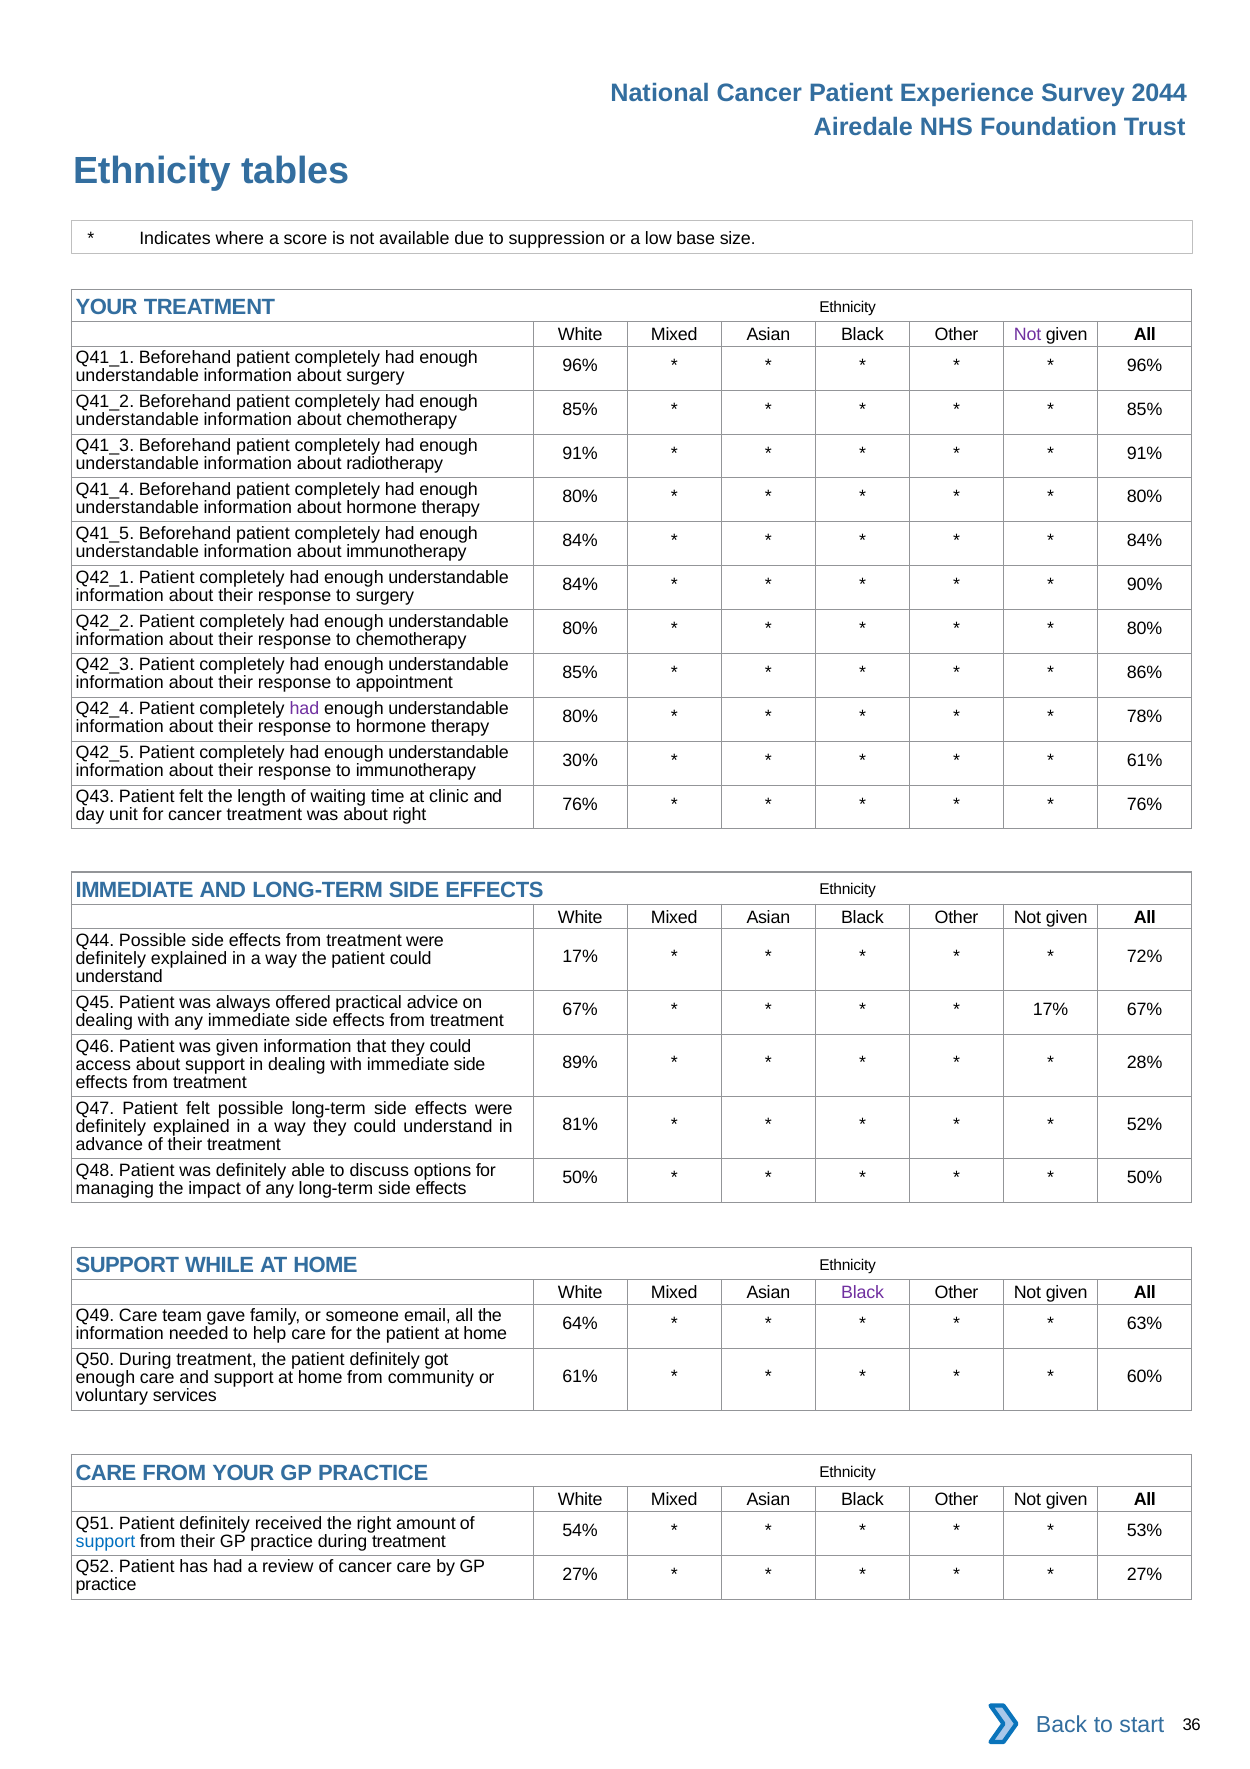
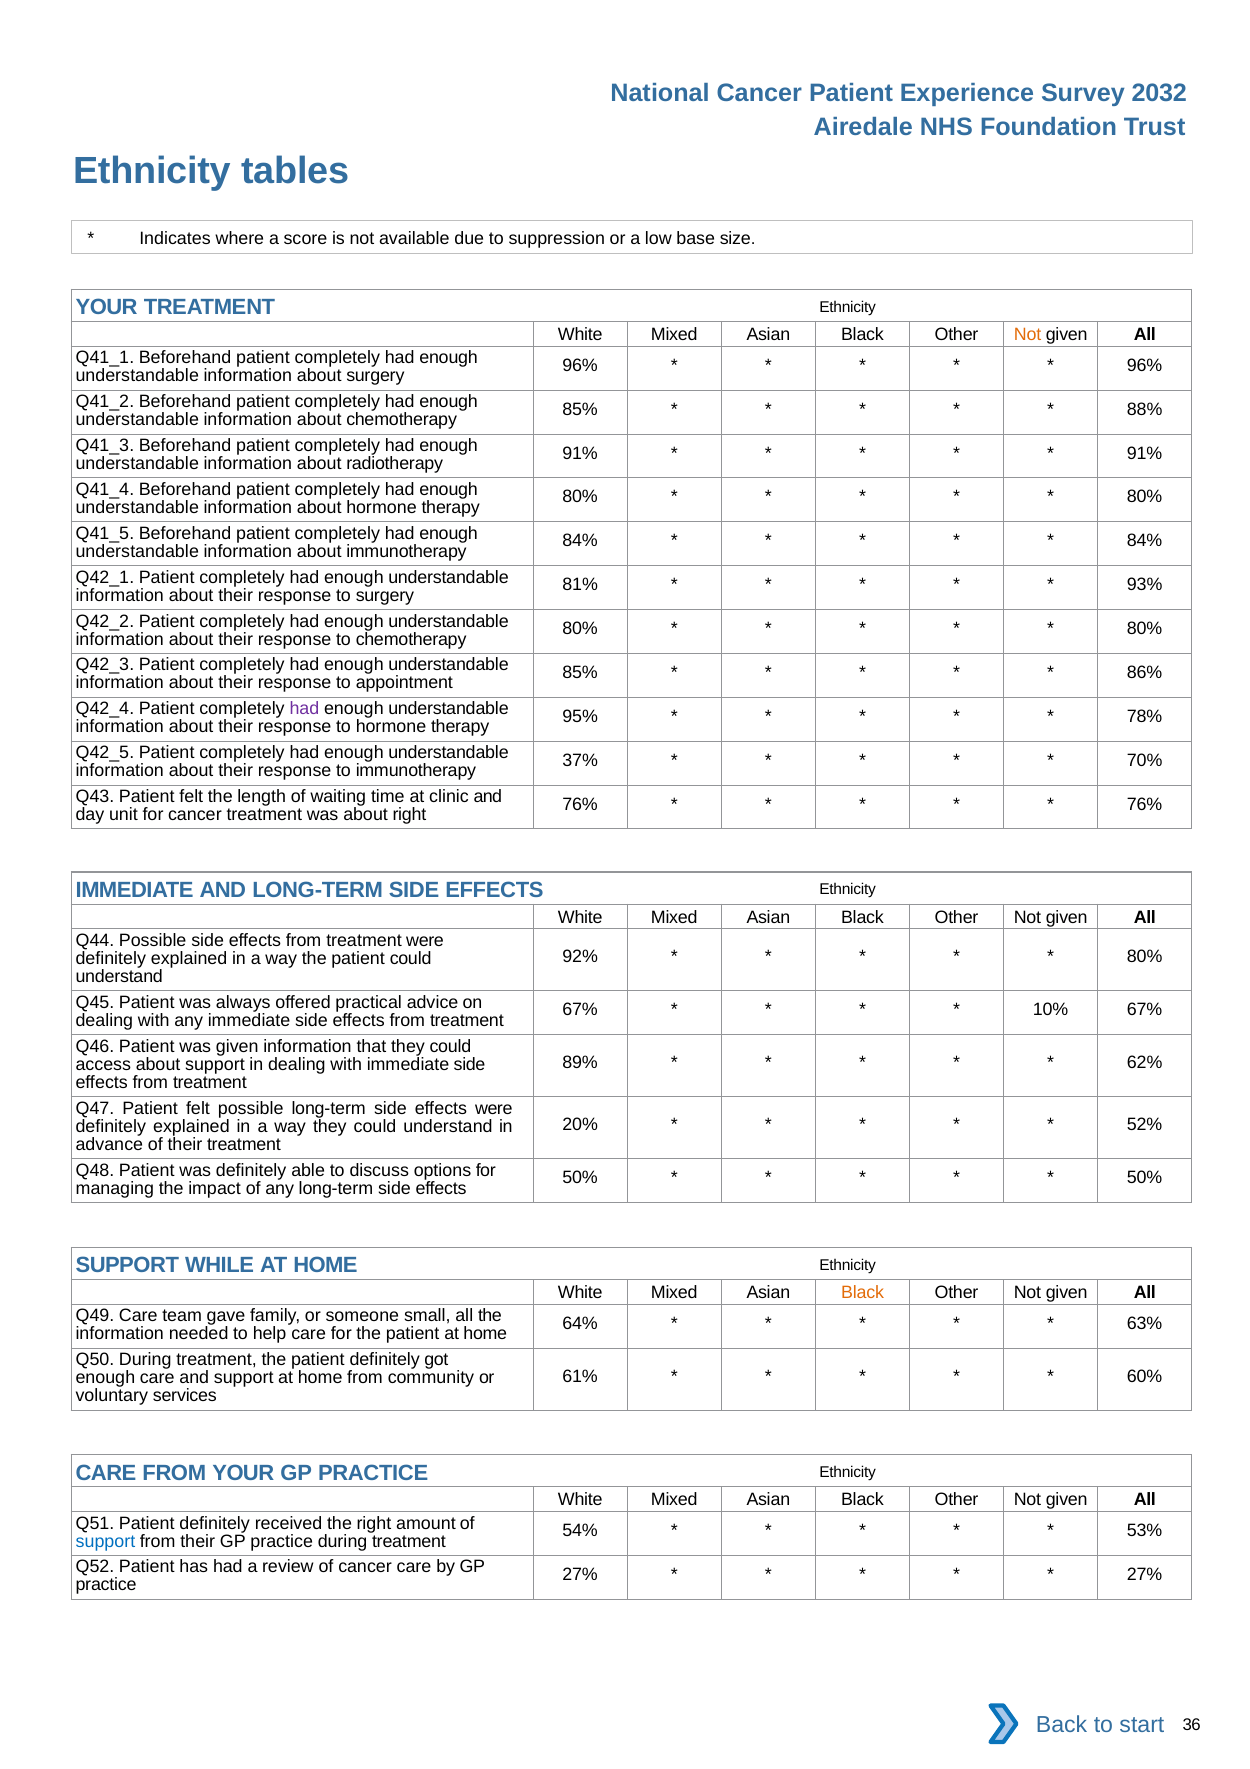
2044: 2044 -> 2032 (1159, 93)
Not colour: purple -> orange (1027, 335)
85%: 85% -> 88% (1145, 409)
84%: 84% -> 81% (580, 585)
90%: 90% -> 93% (1145, 585)
80%: 80% -> 95% (580, 716)
30%: 30% -> 37% (580, 760)
61%: 61% -> 70% (1145, 760)
17%: 17% -> 92% (580, 957)
72%: 72% -> 80% (1145, 957)
17%: 17% -> 10% (1051, 1010)
28%: 28% -> 62% (1145, 1063)
81%: 81% -> 20% (580, 1125)
Black colour: purple -> orange (863, 1293)
email: email -> small (427, 1316)
